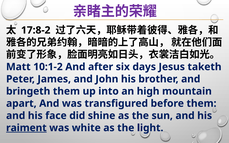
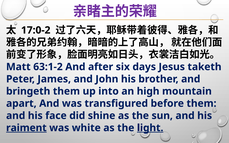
17:8-2: 17:8-2 -> 17:0-2 (36, 30)
10:1-2: 10:1-2 -> 63:1-2 (48, 67)
light underline: none -> present (150, 128)
